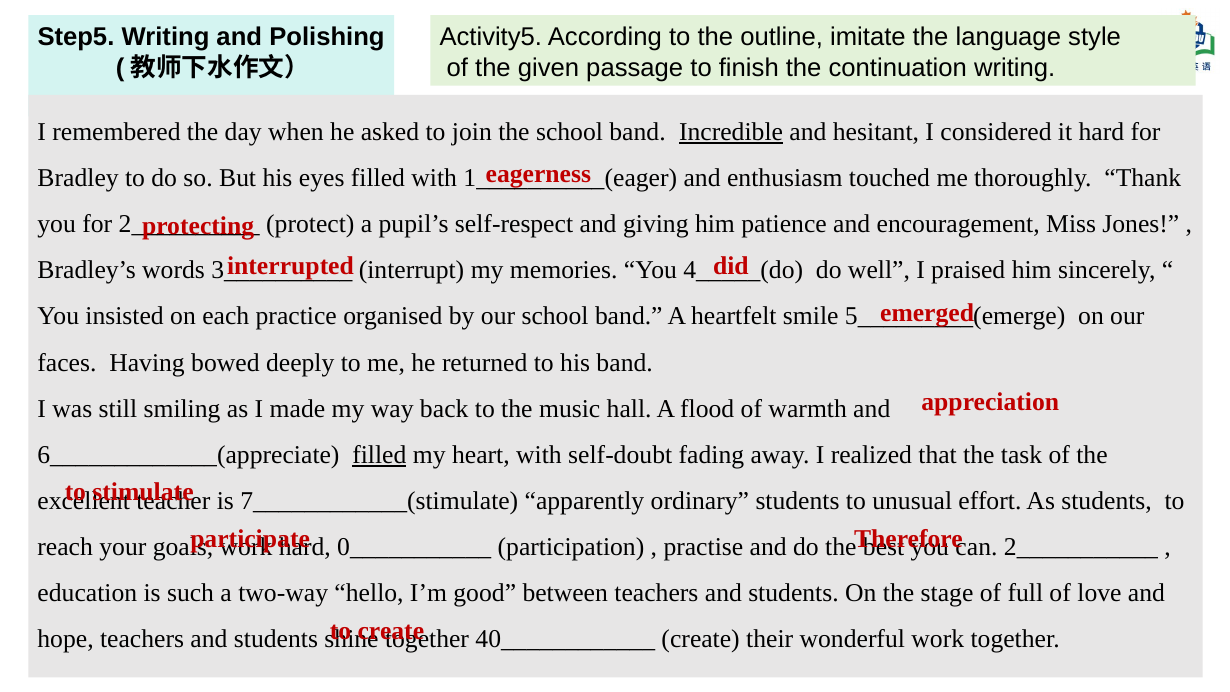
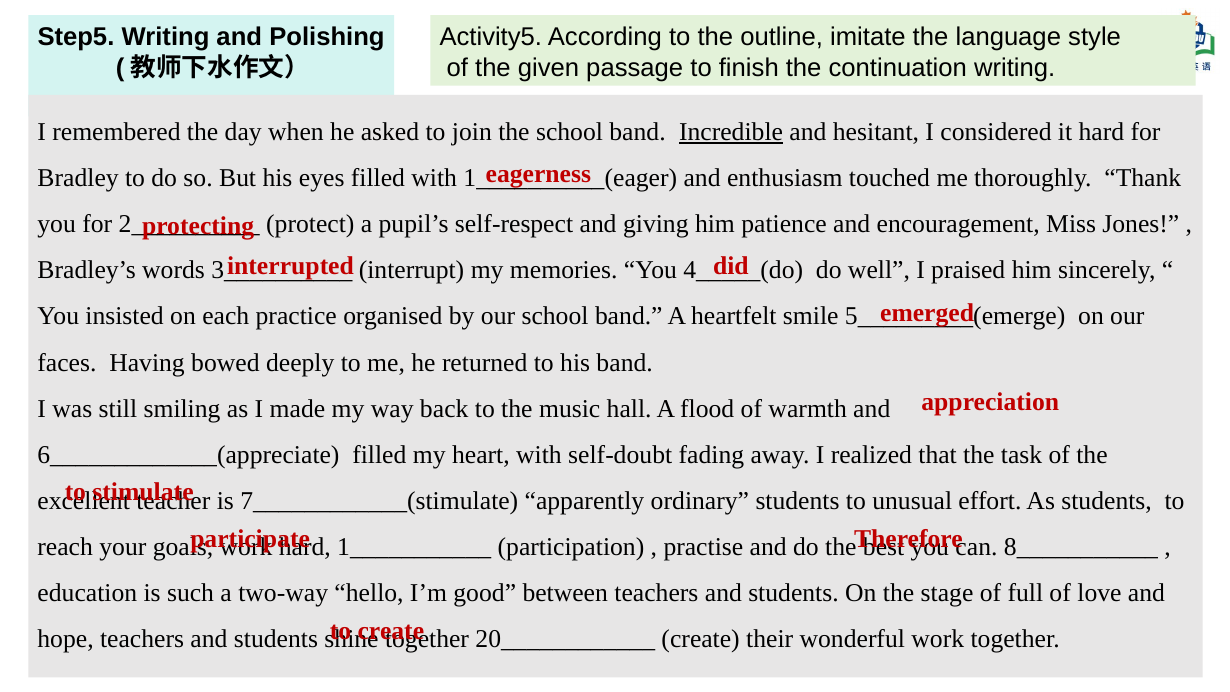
filled underline: present -> none (379, 455)
0___________: 0___________ -> 1___________ (414, 547)
2___________: 2___________ -> 8___________ (1081, 547)
40____________: 40____________ -> 20____________ (565, 639)
